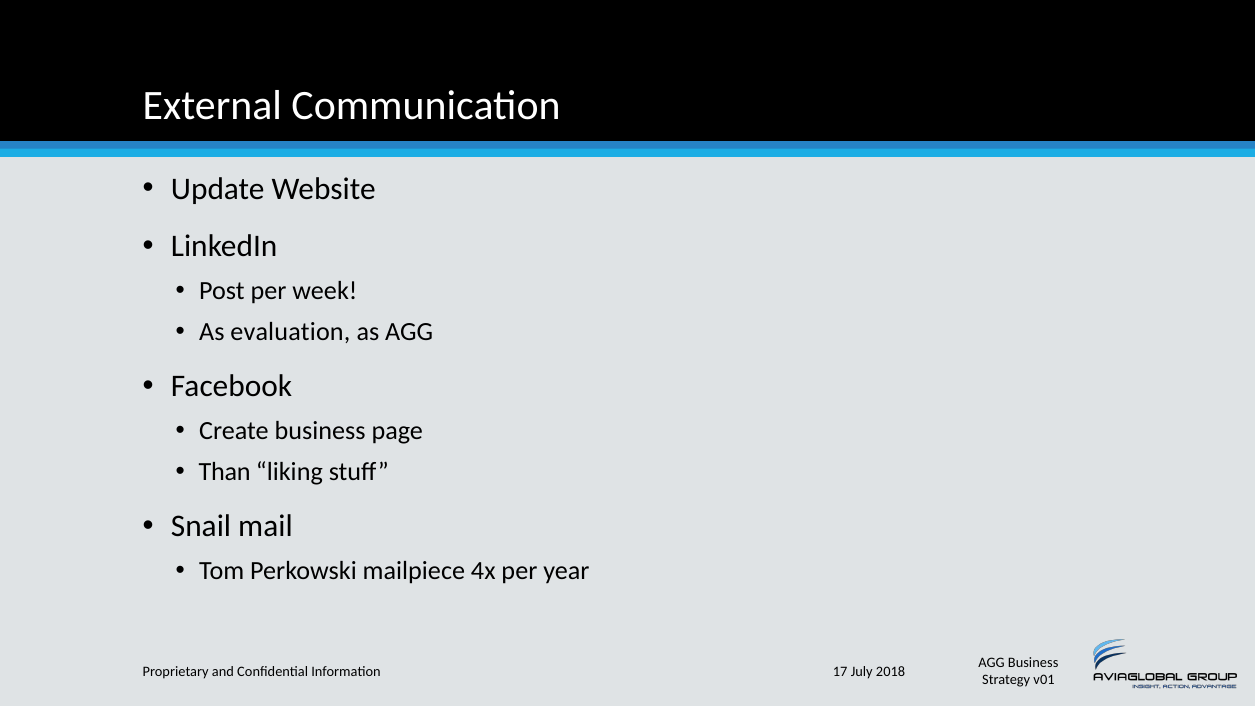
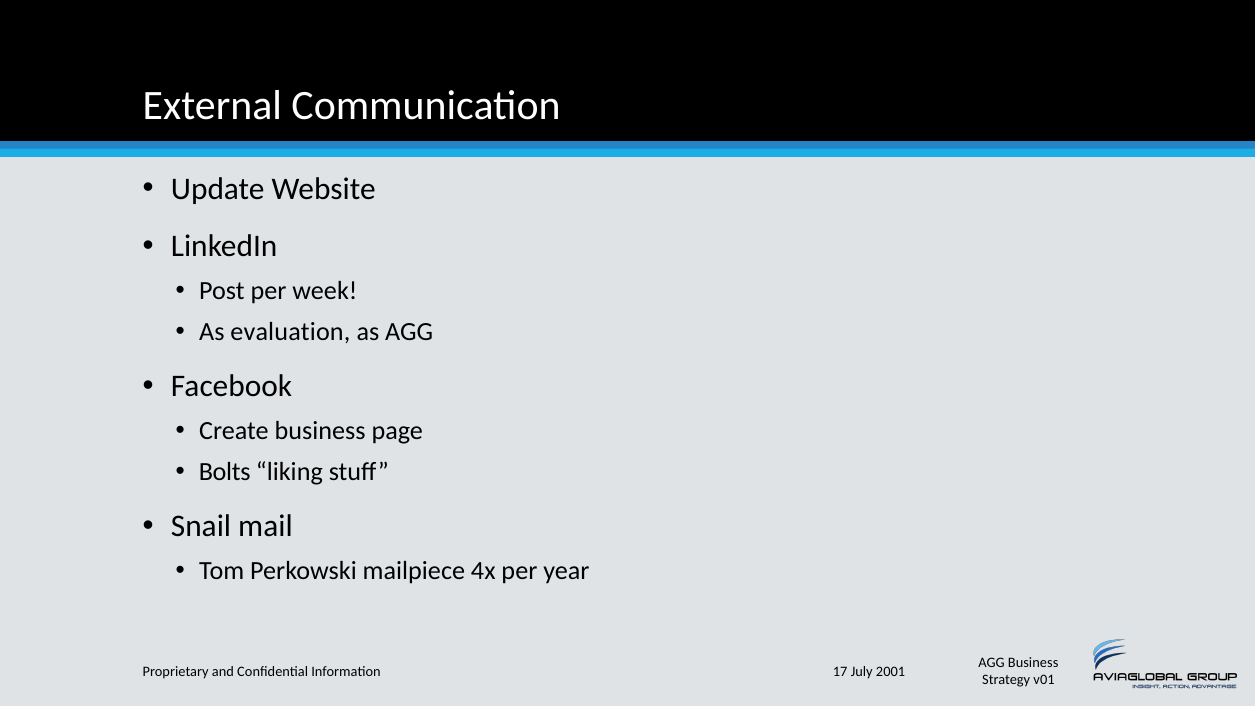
Than: Than -> Bolts (225, 472)
2018: 2018 -> 2001 (891, 671)
